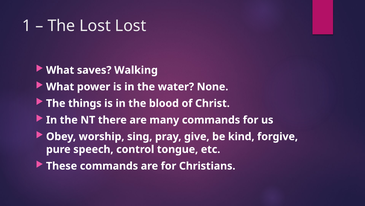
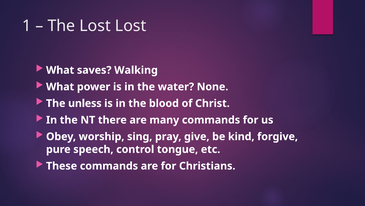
things: things -> unless (85, 103)
